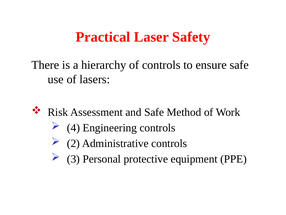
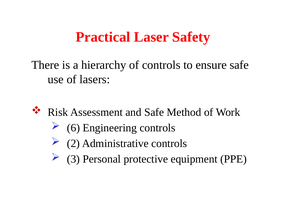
4: 4 -> 6 (73, 127)
